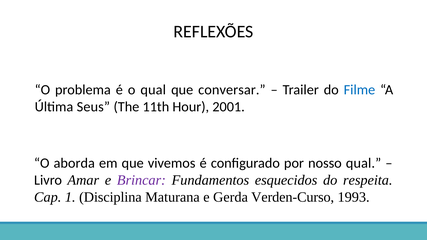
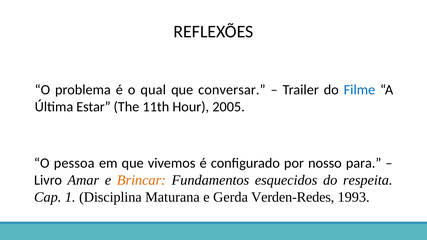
Seus: Seus -> Estar (93, 107)
2001: 2001 -> 2005 (229, 107)
aborda: aborda -> pessoa (74, 163)
nosso qual: qual -> para (364, 163)
Brincar colour: purple -> orange (141, 180)
Verden-Curso: Verden-Curso -> Verden-Redes (293, 197)
